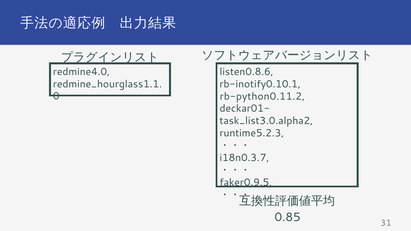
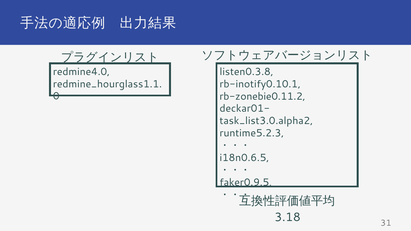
listen0.8.6: listen0.8.6 -> listen0.3.8 (247, 72)
rb-python0.11.2: rb-python0.11.2 -> rb-zonebie0.11.2 (262, 96)
i18n0.3.7: i18n0.3.7 -> i18n0.6.5 (244, 158)
0.85: 0.85 -> 3.18 (288, 217)
